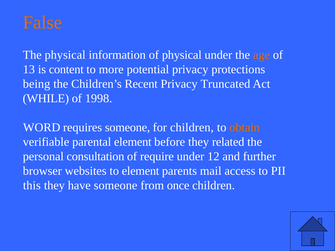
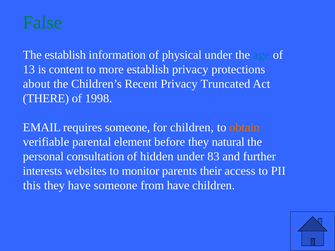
False colour: orange -> green (42, 22)
The physical: physical -> establish (65, 55)
age colour: orange -> blue (261, 55)
more potential: potential -> establish (148, 69)
being: being -> about (37, 84)
WHILE: WHILE -> THERE (46, 98)
WORD: WORD -> EMAIL (42, 128)
related: related -> natural (228, 142)
require: require -> hidden (157, 157)
12: 12 -> 83 (213, 157)
browser: browser -> interests (42, 171)
to element: element -> monitor (141, 171)
mail: mail -> their (211, 171)
from once: once -> have (178, 186)
